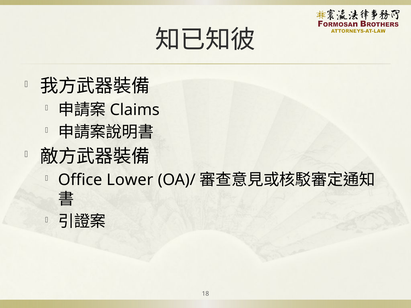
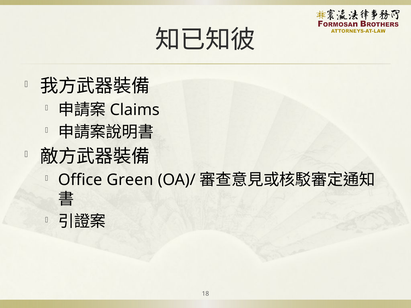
Lower: Lower -> Green (130, 180)
